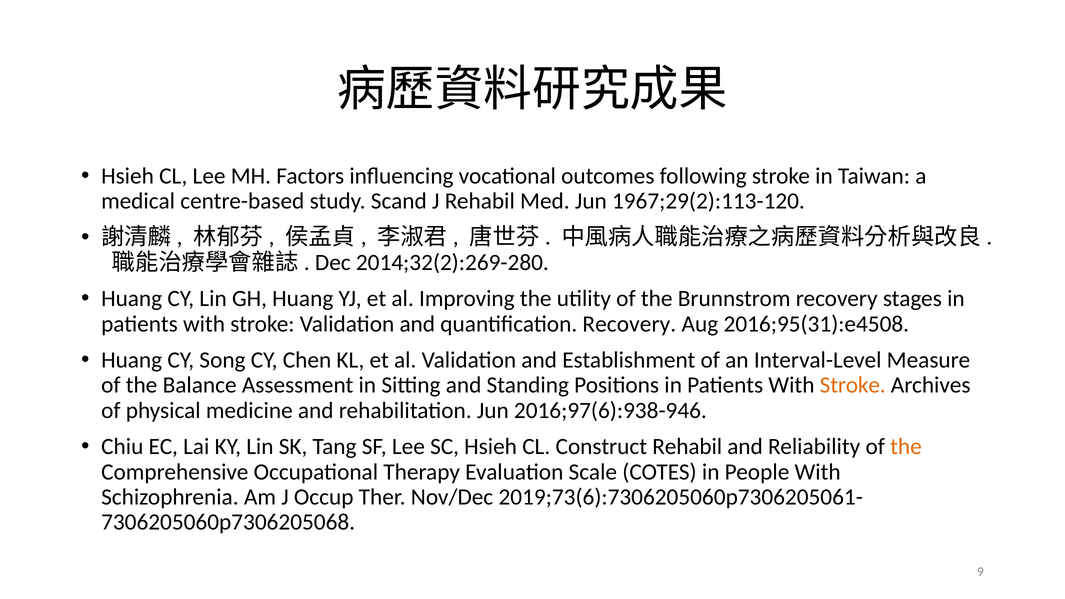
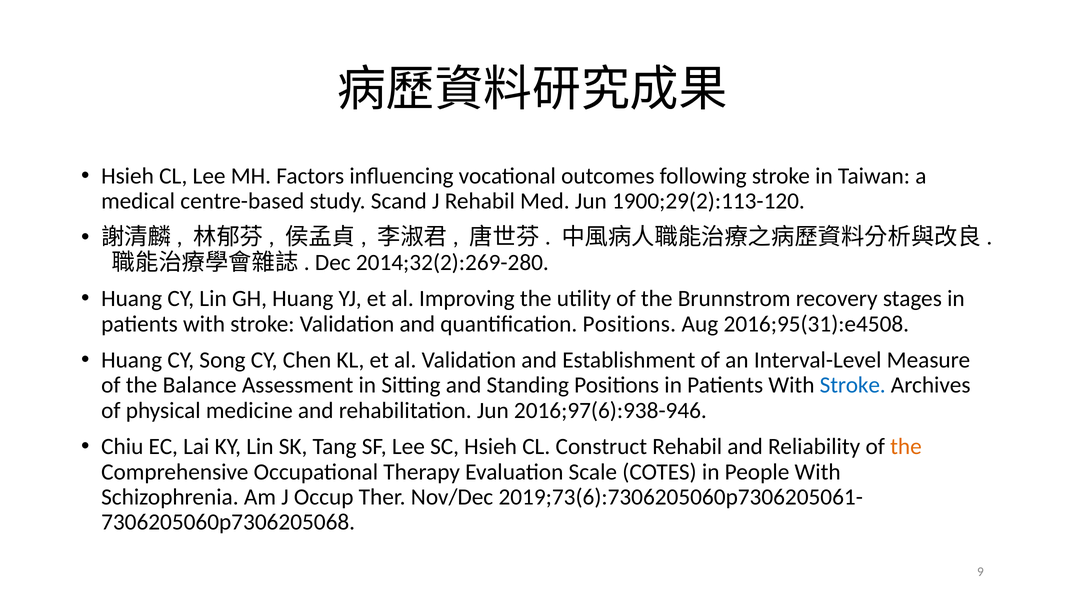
1967;29(2):113-120: 1967;29(2):113-120 -> 1900;29(2):113-120 (708, 201)
quantification Recovery: Recovery -> Positions (629, 324)
Stroke colour: orange -> blue (853, 385)
